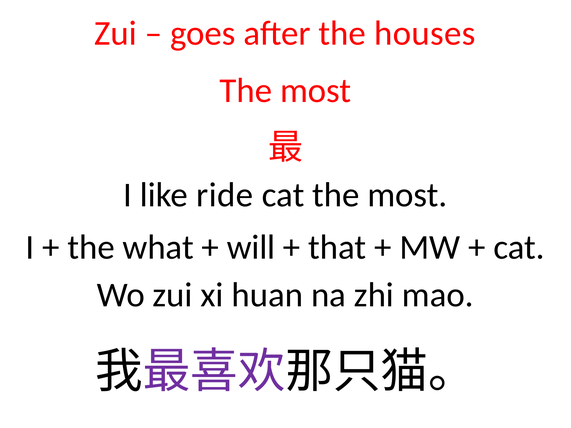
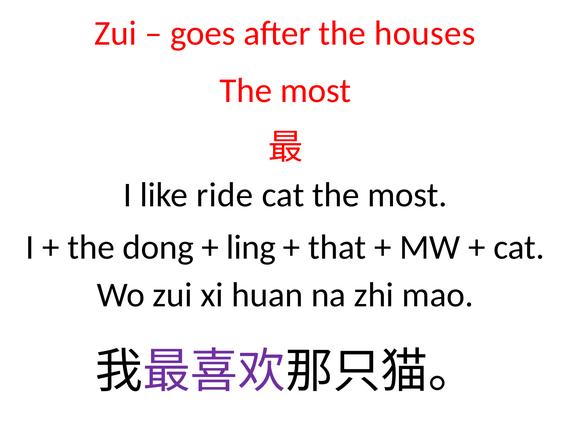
what: what -> dong (158, 248)
will: will -> ling (251, 248)
